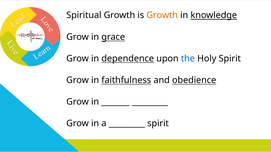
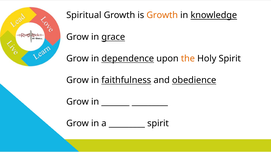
the colour: blue -> orange (188, 59)
